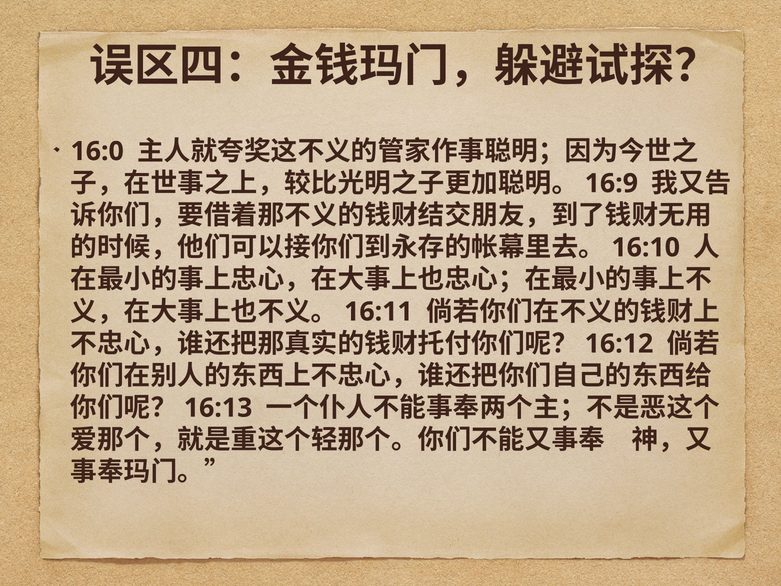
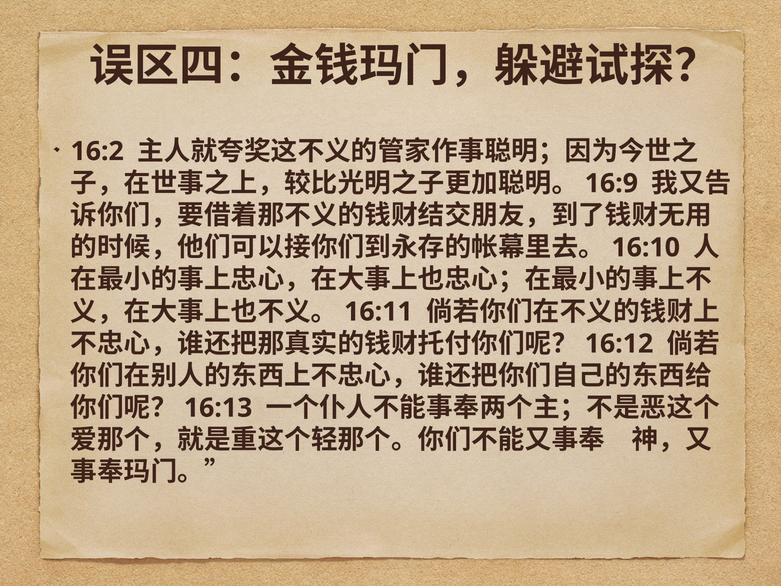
16:0: 16:0 -> 16:2 (97, 151)
